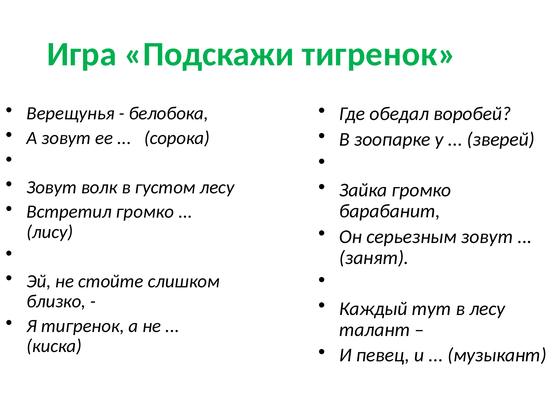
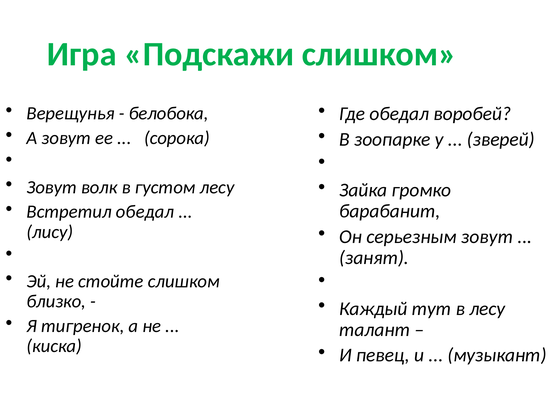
Подскажи тигренок: тигренок -> слишком (379, 54)
Встретил громко: громко -> обедал (145, 212)
